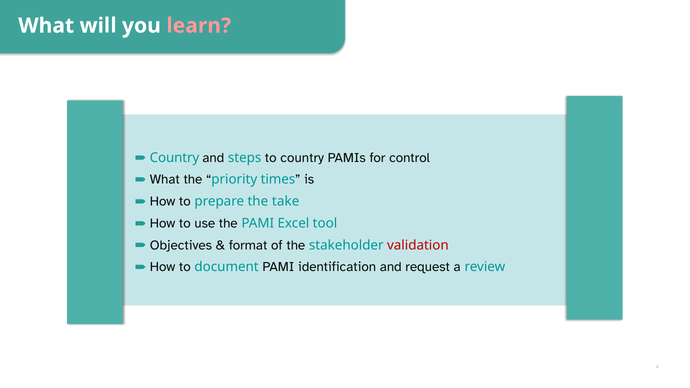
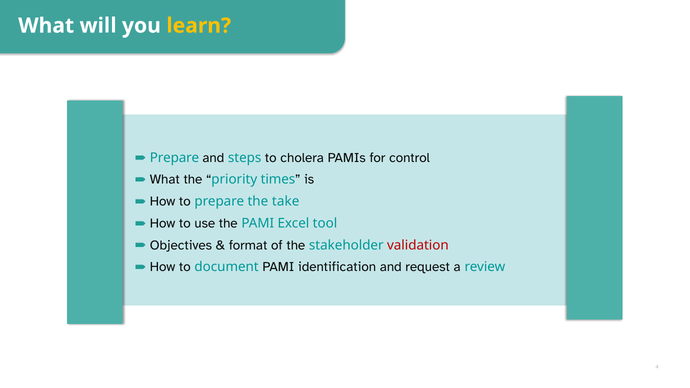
learn colour: pink -> yellow (199, 26)
Country: Country -> Prepare (174, 158)
to country: country -> cholera (302, 158)
